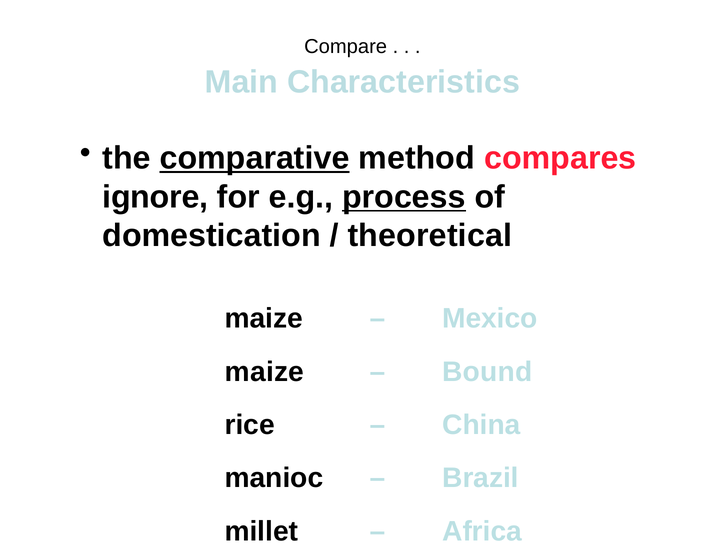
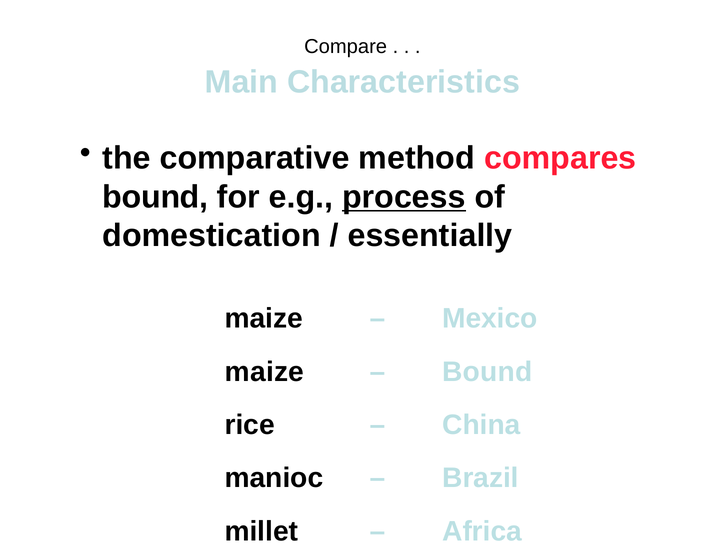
comparative underline: present -> none (255, 158)
ignore: ignore -> bound (155, 197)
theoretical: theoretical -> essentially (430, 235)
